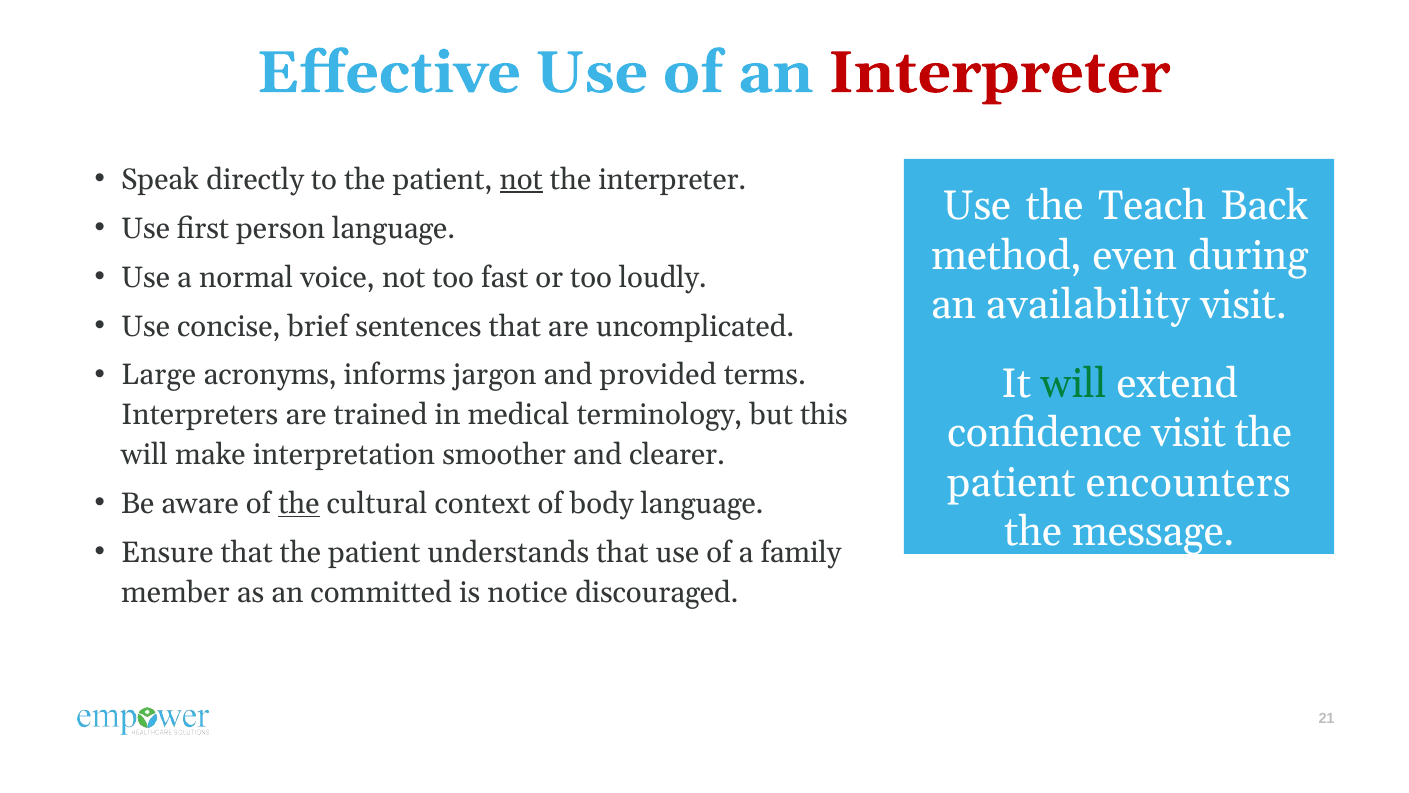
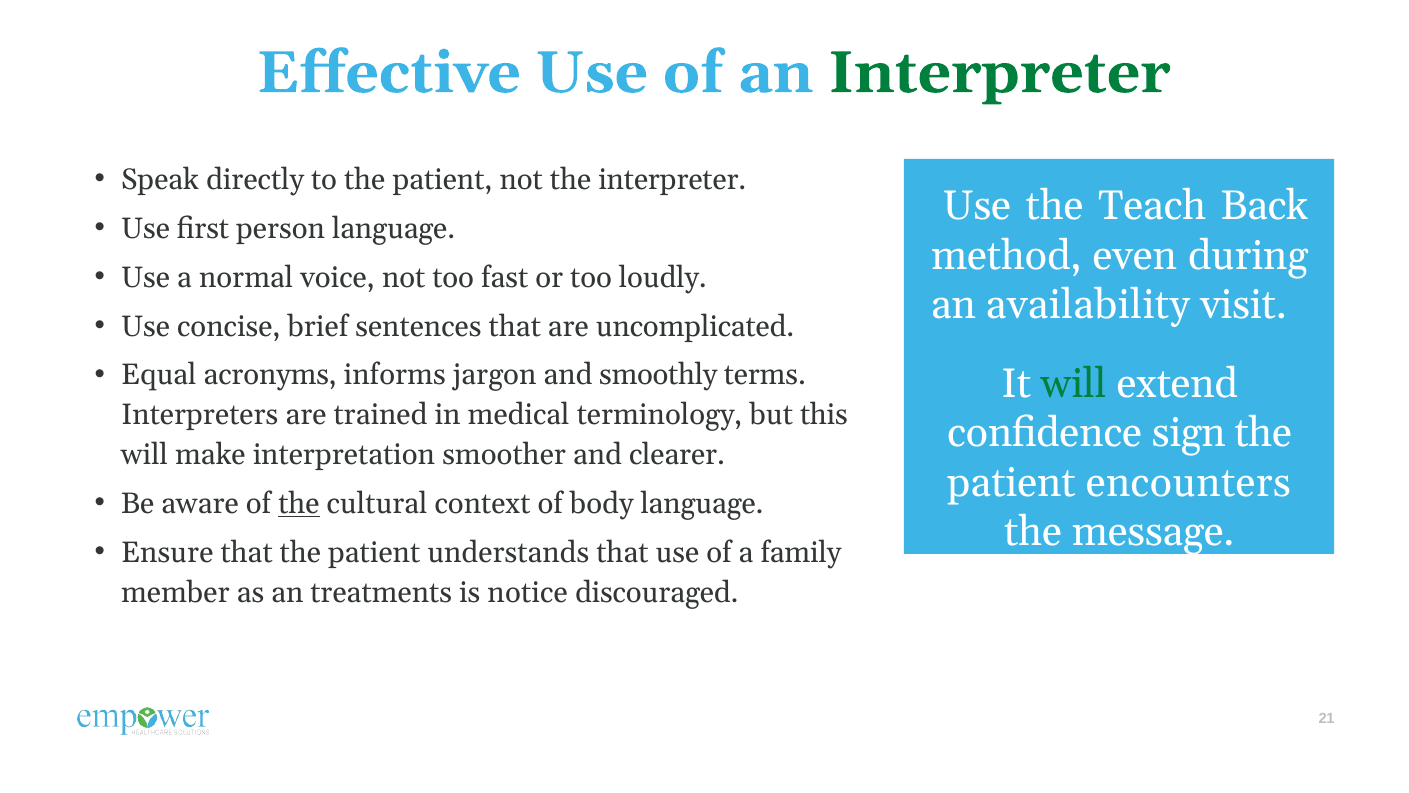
Interpreter colour: red -> green (999, 73)
not underline: present -> none (521, 179)
Large: Large -> Equal (159, 375)
provided: provided -> smoothly (658, 375)
confidence visit: visit -> sign (1189, 433)
committed: committed -> treatments (381, 592)
